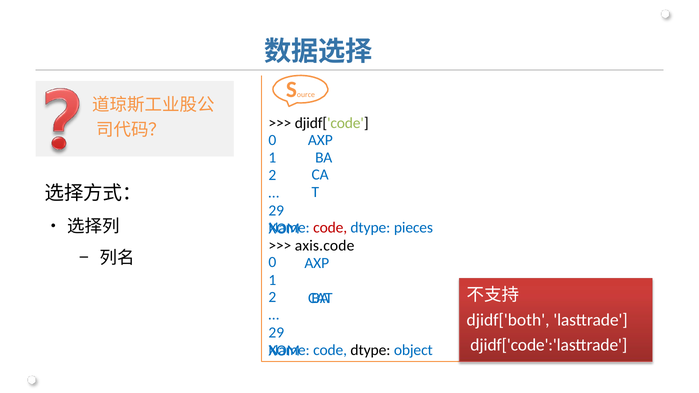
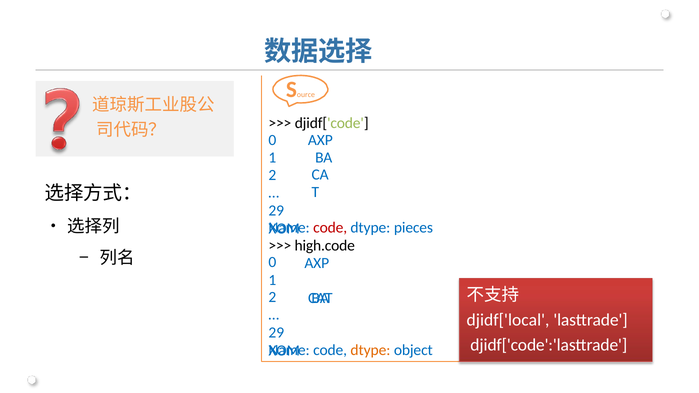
axis.code: axis.code -> high.code (325, 246)
djidf['both: djidf['both -> djidf['local (508, 320)
dtype colour: black -> orange (370, 350)
